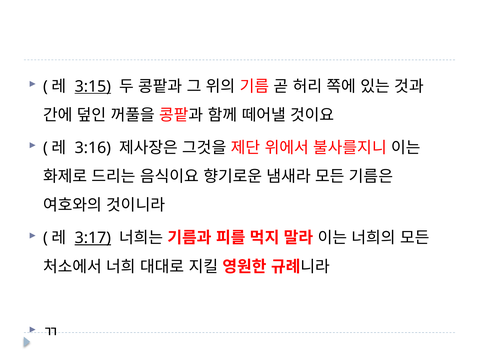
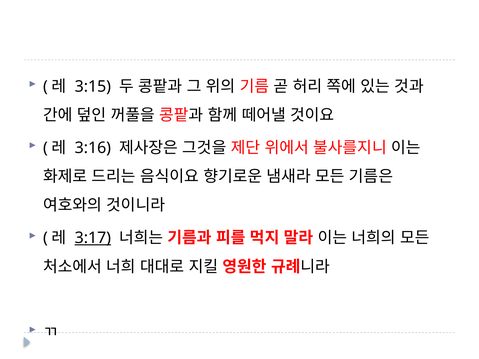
3:15 underline: present -> none (93, 87)
